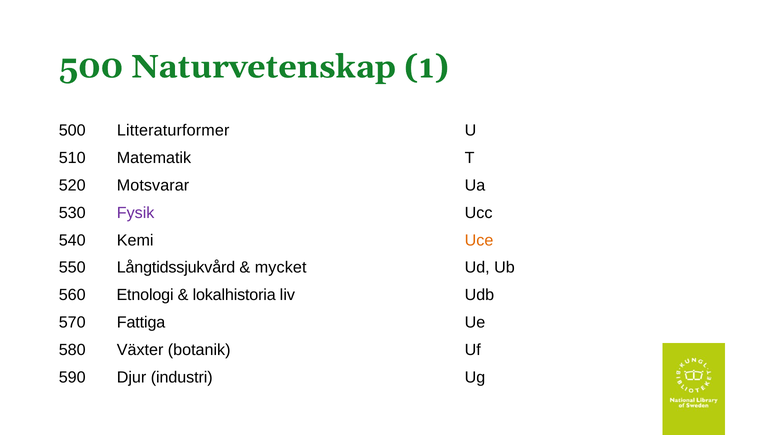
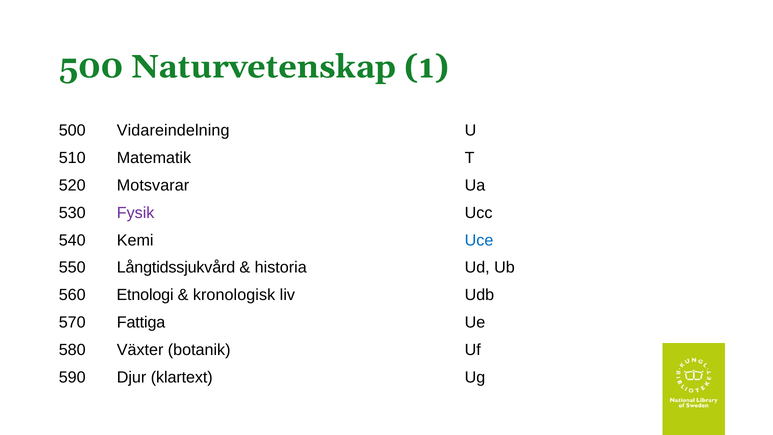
Litteraturformer: Litteraturformer -> Vidareindelning (173, 131)
Uce colour: orange -> blue (479, 240)
mycket: mycket -> historia (281, 268)
lokalhistoria: lokalhistoria -> kronologisk (234, 295)
industri: industri -> klartext (182, 377)
